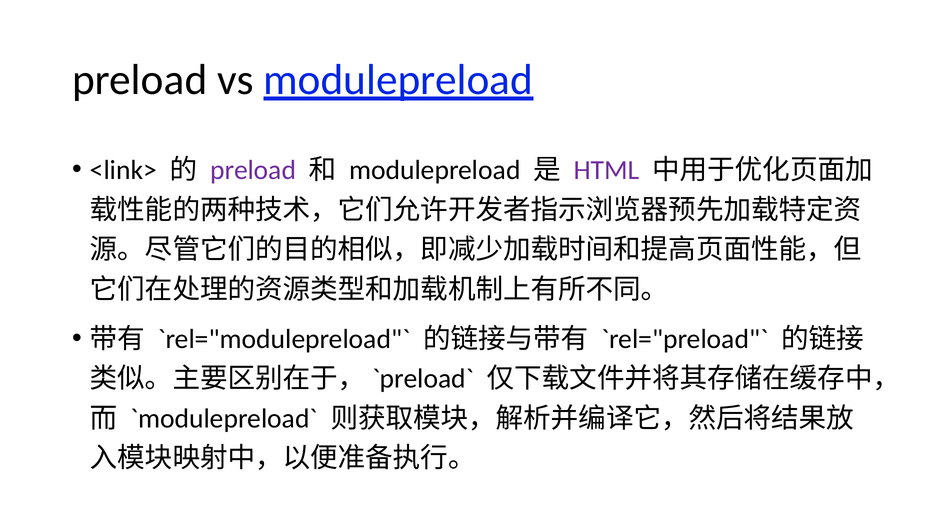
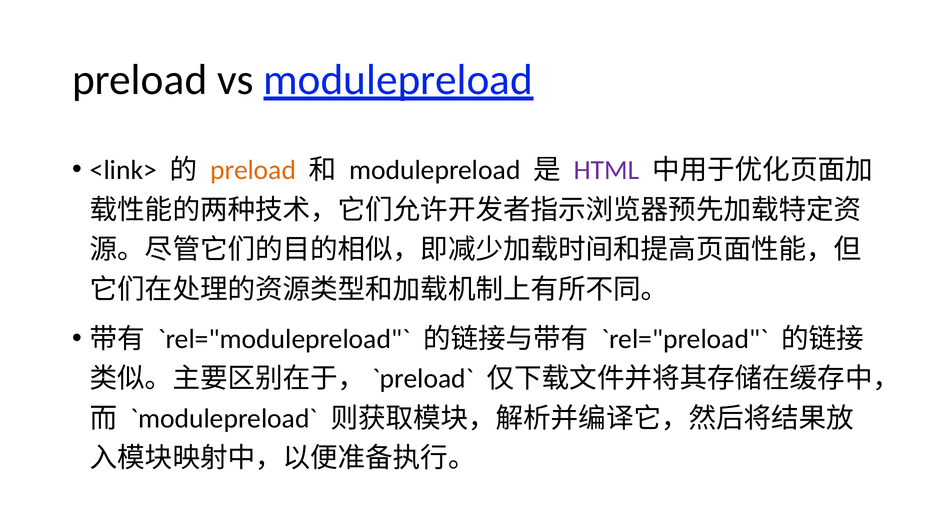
preload colour: purple -> orange (253, 170)
